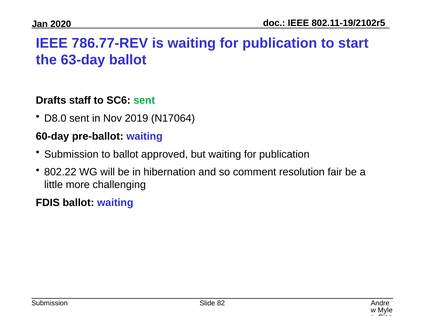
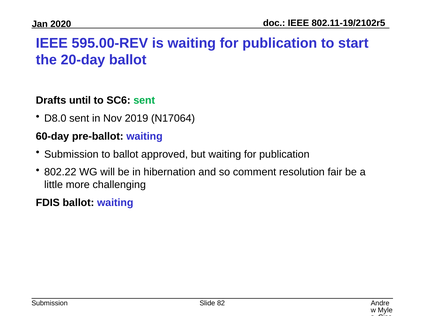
786.77-REV: 786.77-REV -> 595.00-REV (110, 43)
63-day: 63-day -> 20-day (83, 60)
staff: staff -> until (80, 100)
